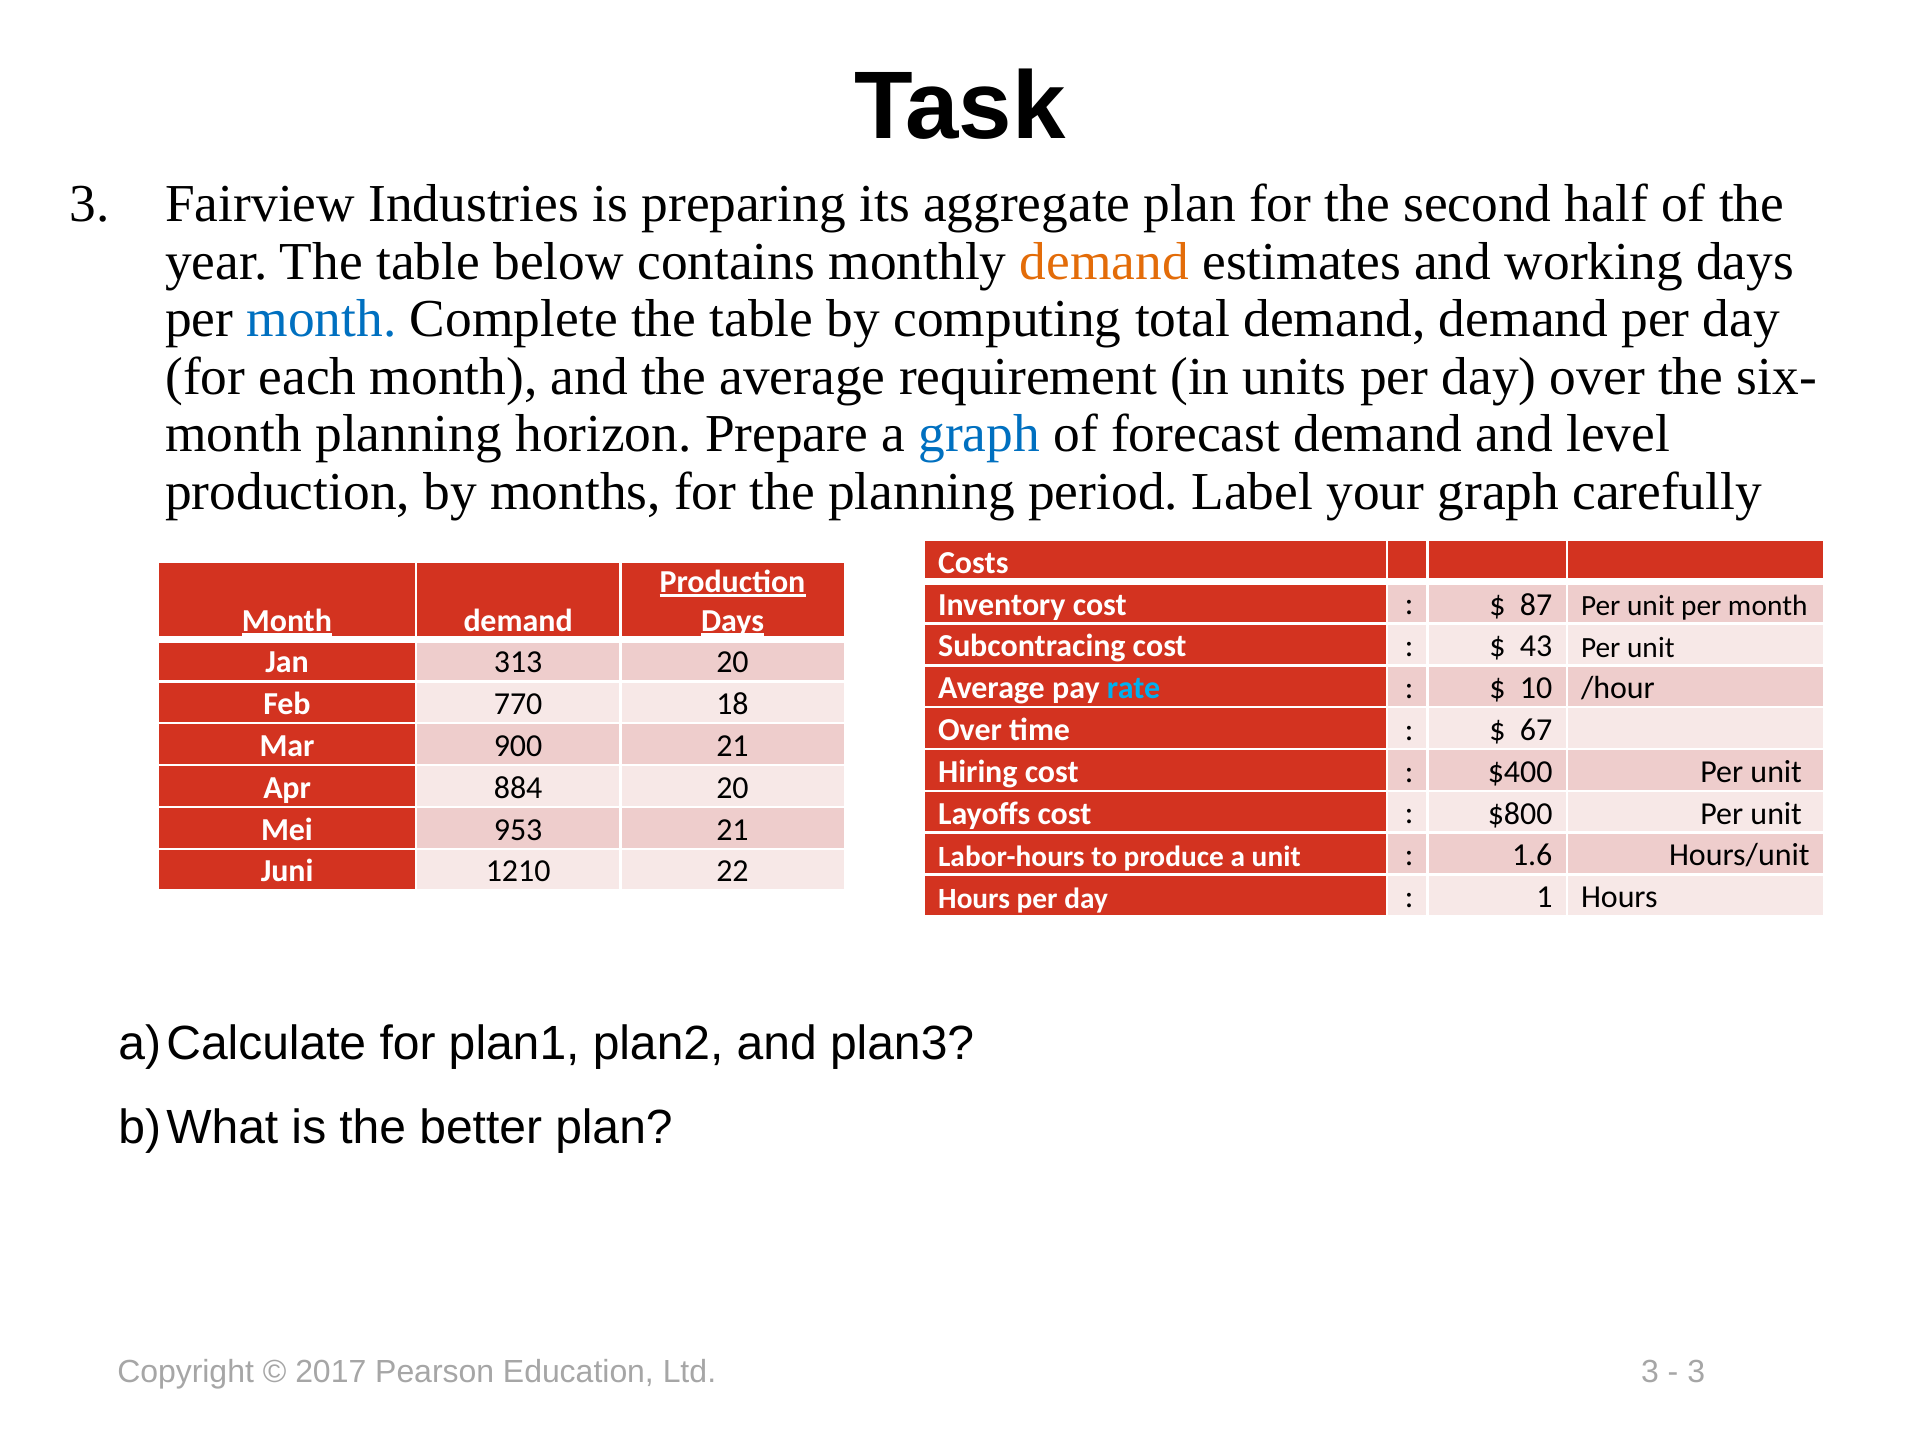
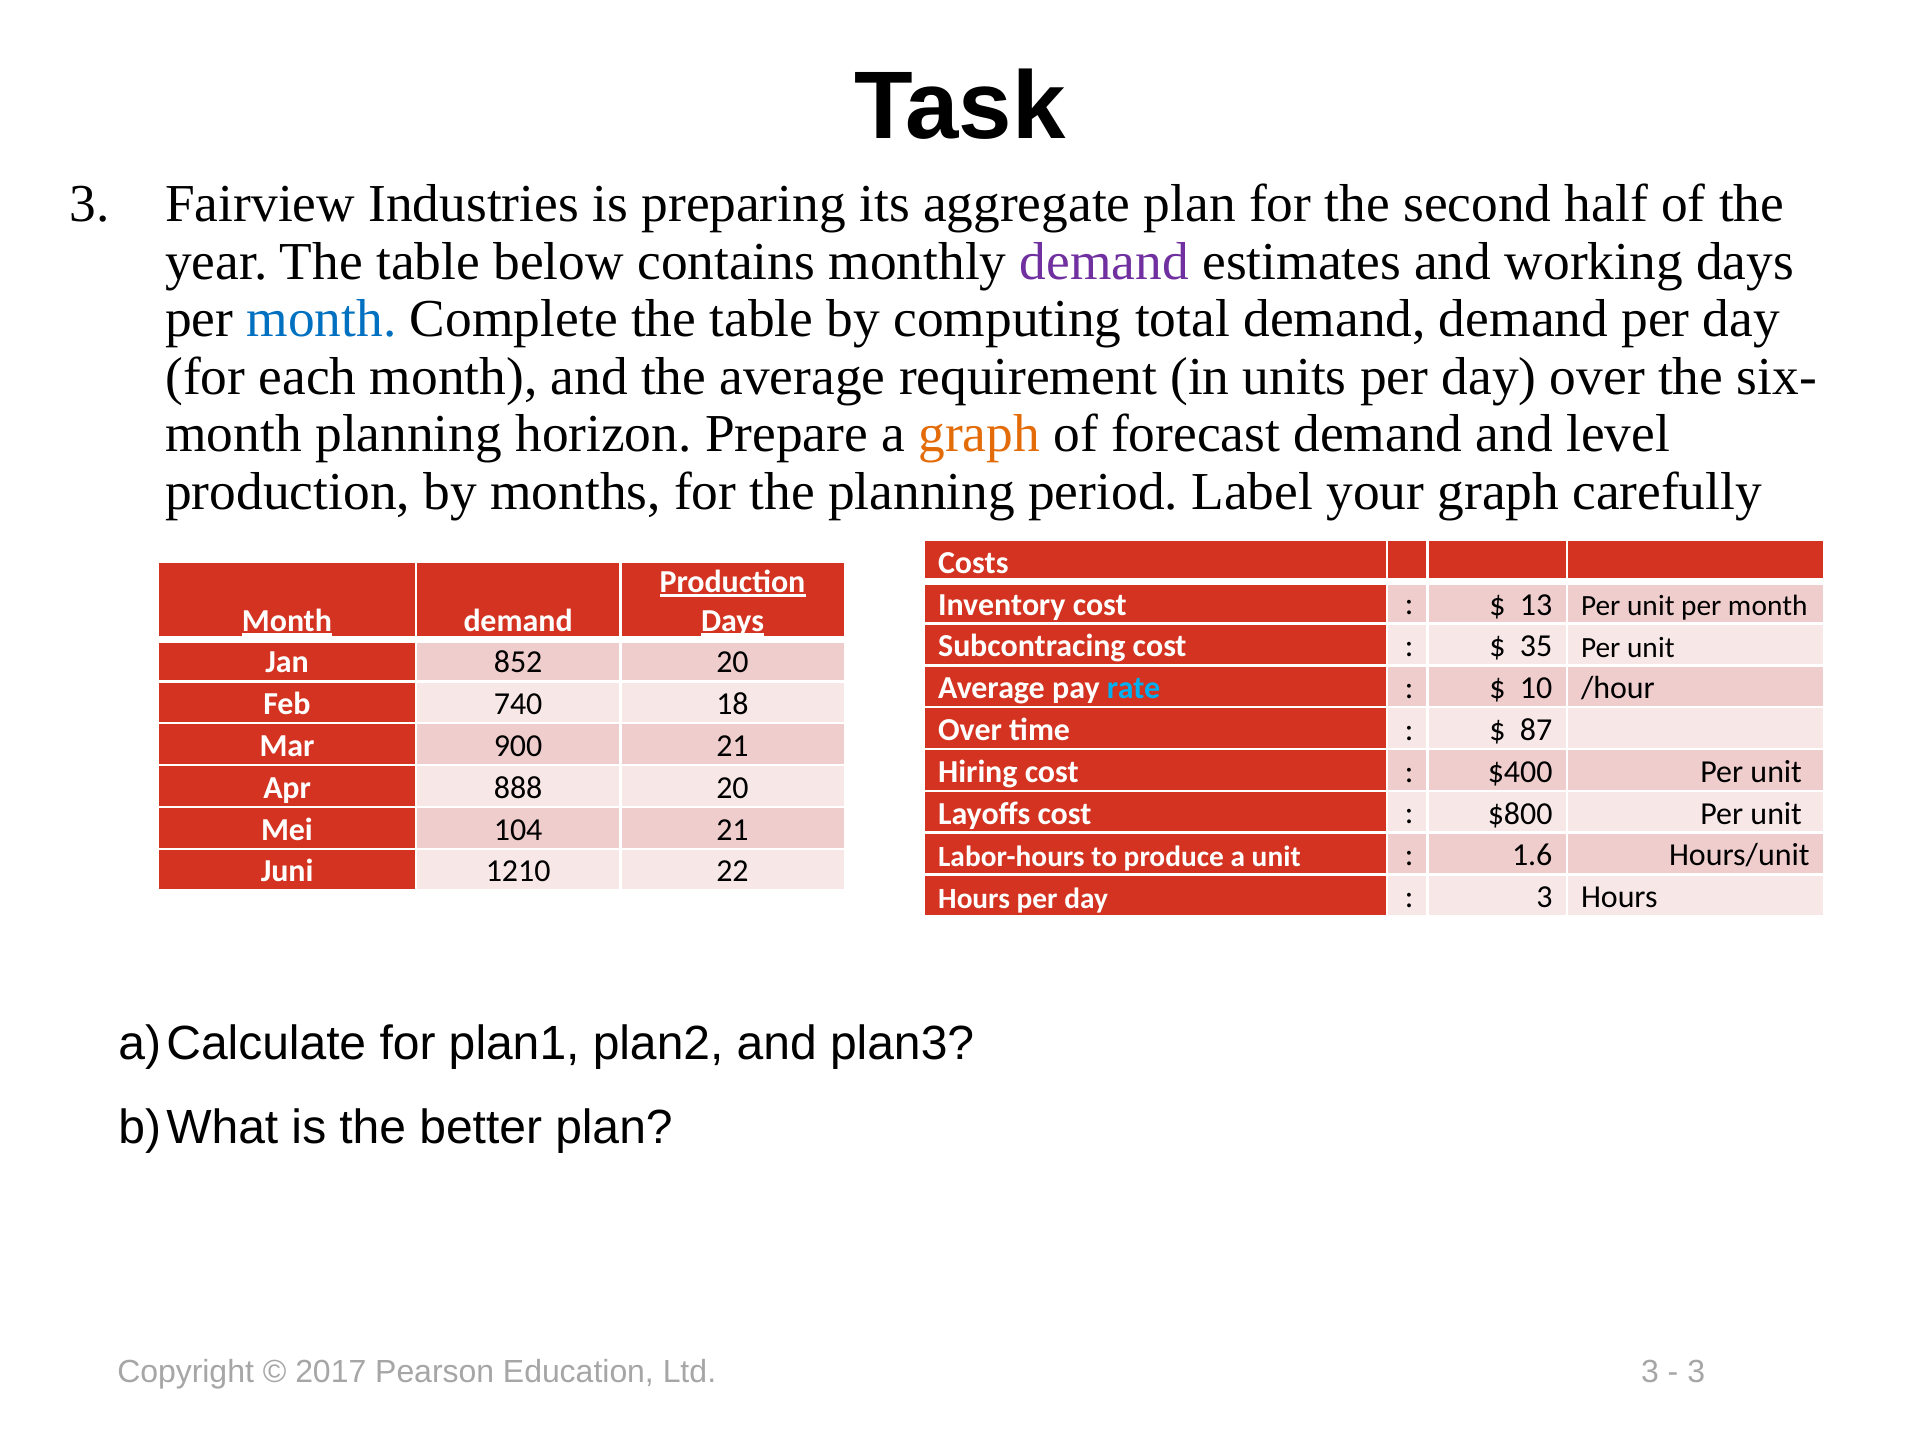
demand colour: orange -> purple (1104, 261)
graph colour: blue -> orange (979, 434)
87: 87 -> 13 (1536, 604)
43: 43 -> 35 (1536, 646)
313: 313 -> 852 (518, 662)
770: 770 -> 740 (518, 704)
67: 67 -> 87 (1536, 730)
884: 884 -> 888 (518, 788)
953: 953 -> 104 (518, 830)
1: 1 -> 3 (1545, 897)
